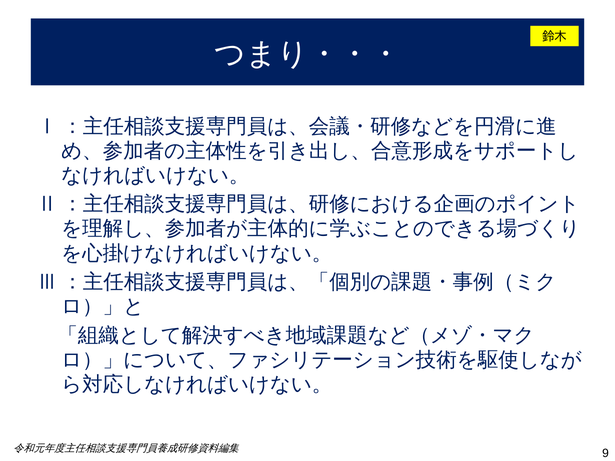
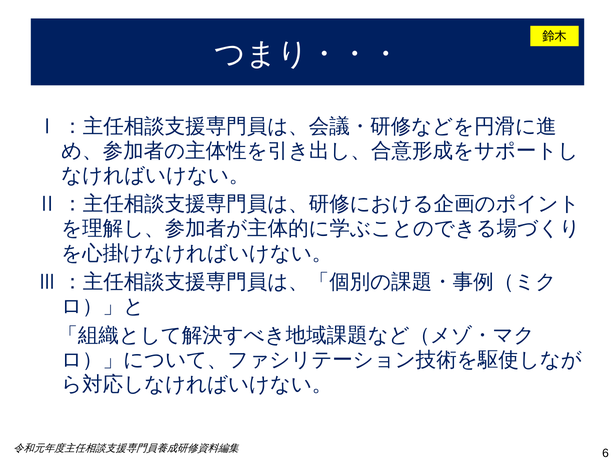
9: 9 -> 6 (606, 454)
